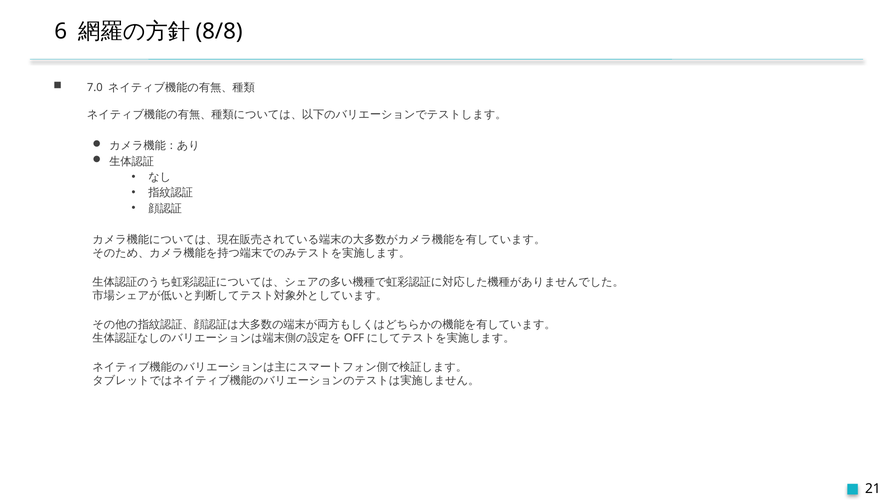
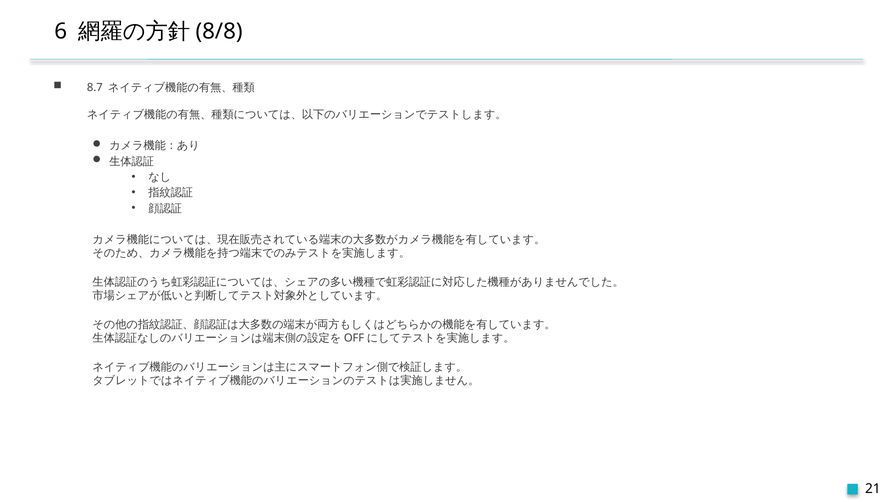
7.0: 7.0 -> 8.7 (95, 88)
